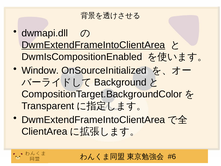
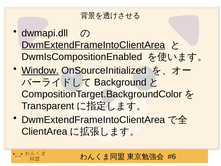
Window underline: none -> present (40, 70)
